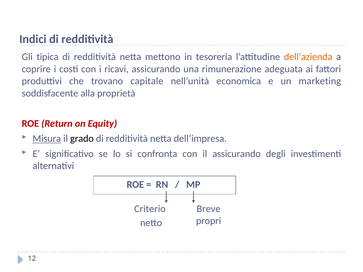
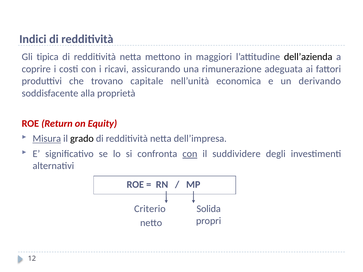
tesoreria: tesoreria -> maggiori (214, 57)
dell’azienda colour: orange -> black (308, 57)
marketing: marketing -> derivando (320, 81)
con underline: none -> present (190, 154)
il assicurando: assicurando -> suddividere (236, 154)
Breve: Breve -> Solida (209, 209)
